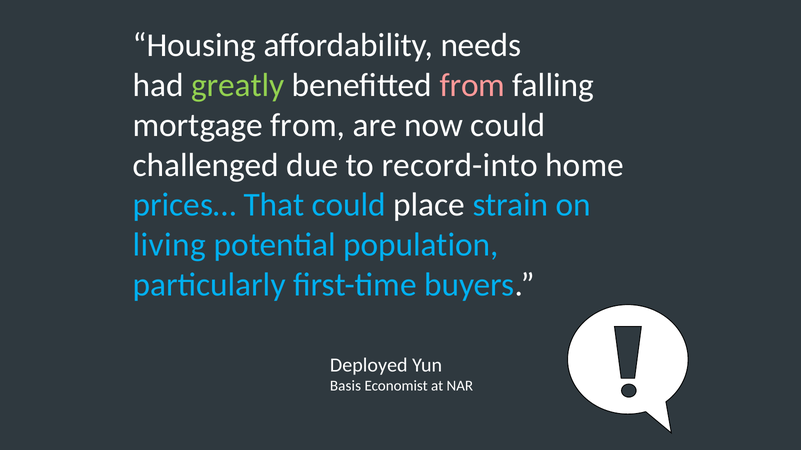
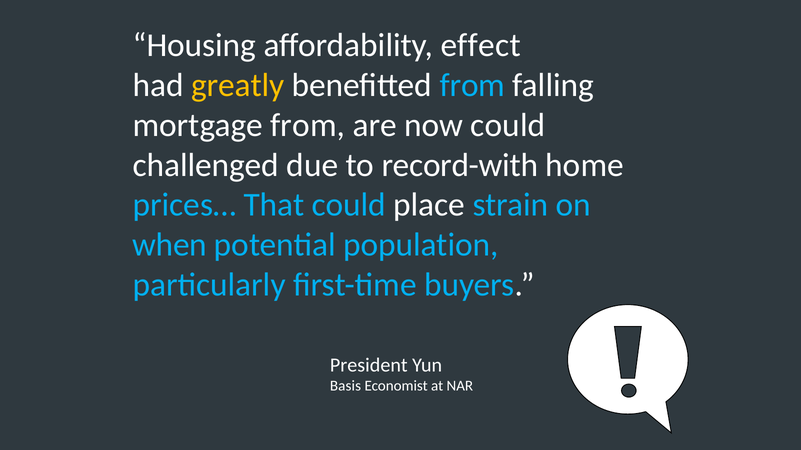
needs: needs -> effect (481, 45)
greatly colour: light green -> yellow (238, 85)
from colour: pink -> light blue (472, 85)
record-into: record-into -> record-with (460, 165)
living: living -> when (170, 245)
Deployed: Deployed -> President (369, 365)
